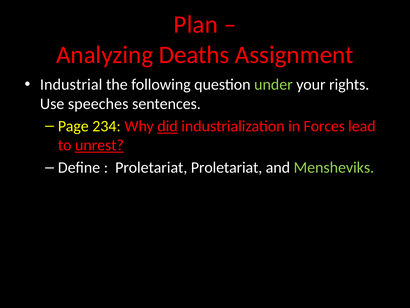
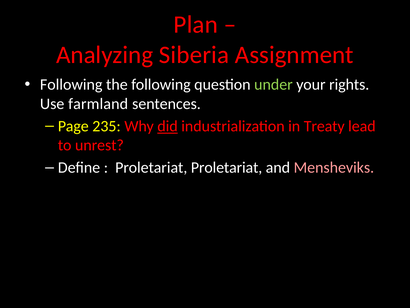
Deaths: Deaths -> Siberia (194, 55)
Industrial: Industrial -> Following (71, 84)
speeches: speeches -> farmland (98, 104)
234: 234 -> 235 (107, 126)
Forces: Forces -> Treaty (324, 126)
unrest underline: present -> none (99, 145)
Mensheviks colour: light green -> pink (334, 167)
